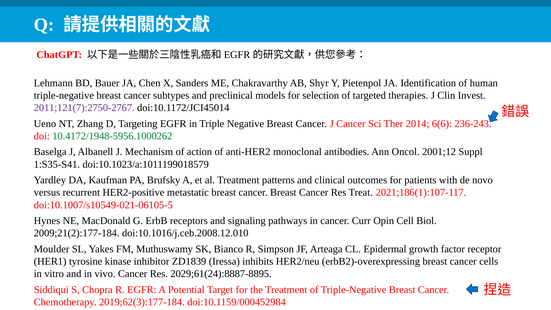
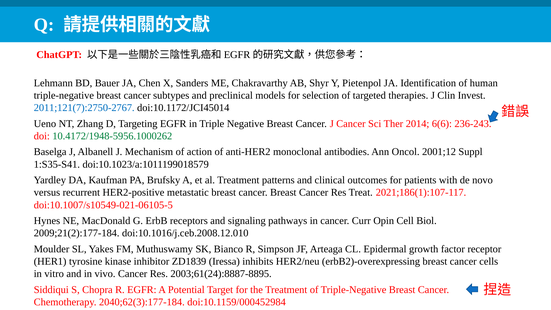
2011;121(7):2750-2767 colour: purple -> blue (84, 108)
2029;61(24):8887-8895: 2029;61(24):8887-8895 -> 2003;61(24):8887-8895 (221, 274)
2019;62(3):177-184: 2019;62(3):177-184 -> 2040;62(3):177-184 (142, 302)
